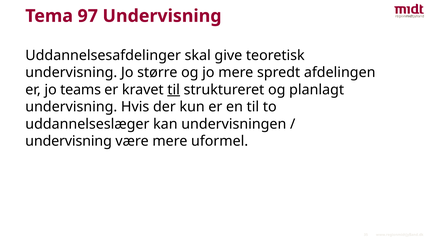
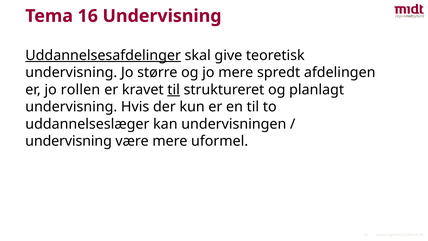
97: 97 -> 16 (88, 16)
Uddannelsesafdelinger underline: none -> present (103, 55)
teams: teams -> rollen (80, 90)
